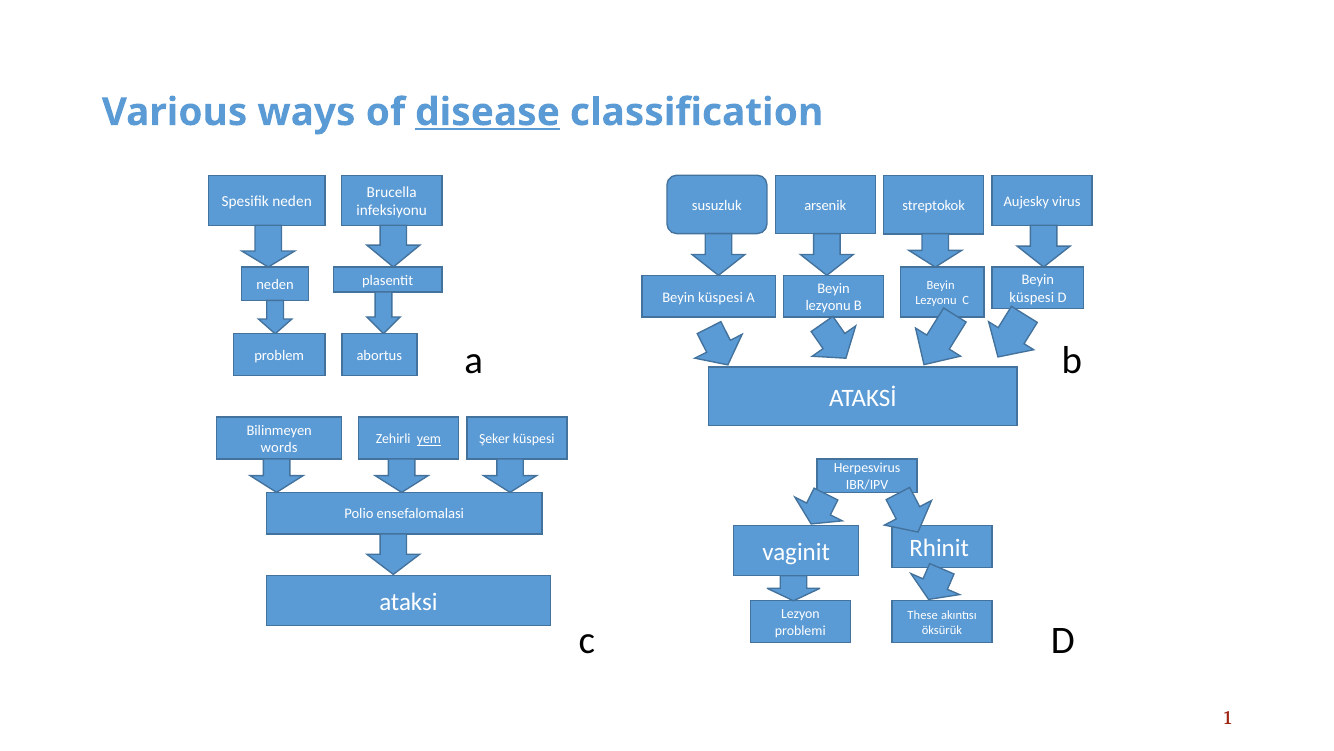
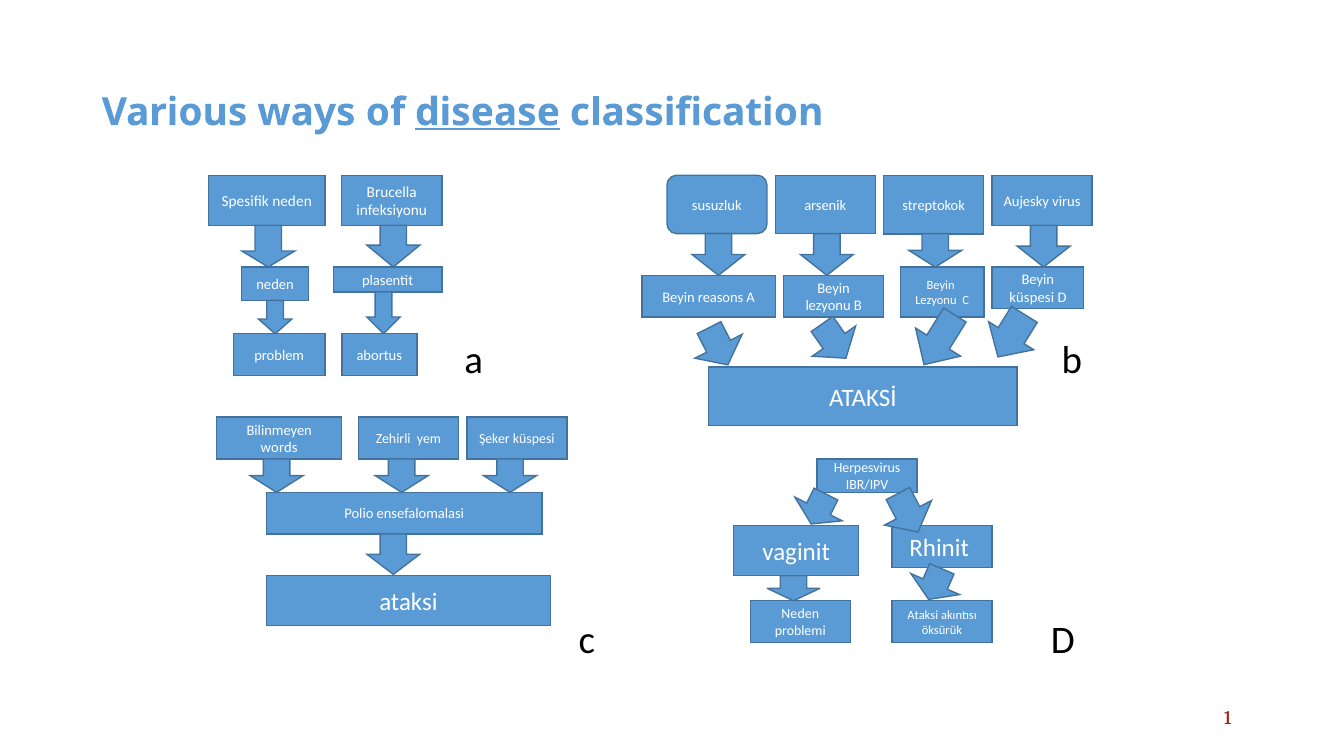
küspesi: küspesi -> reasons (721, 297)
yem underline: present -> none (429, 439)
Lezyon: Lezyon -> Neden (800, 614)
These: These -> Ataksi (923, 614)
